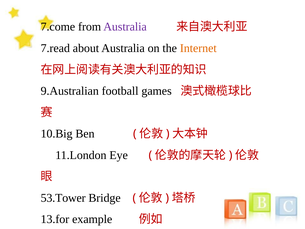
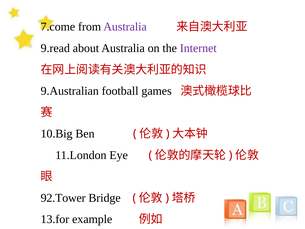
7.read: 7.read -> 9.read (55, 48)
Internet colour: orange -> purple (198, 48)
53.Tower: 53.Tower -> 92.Tower (63, 198)
